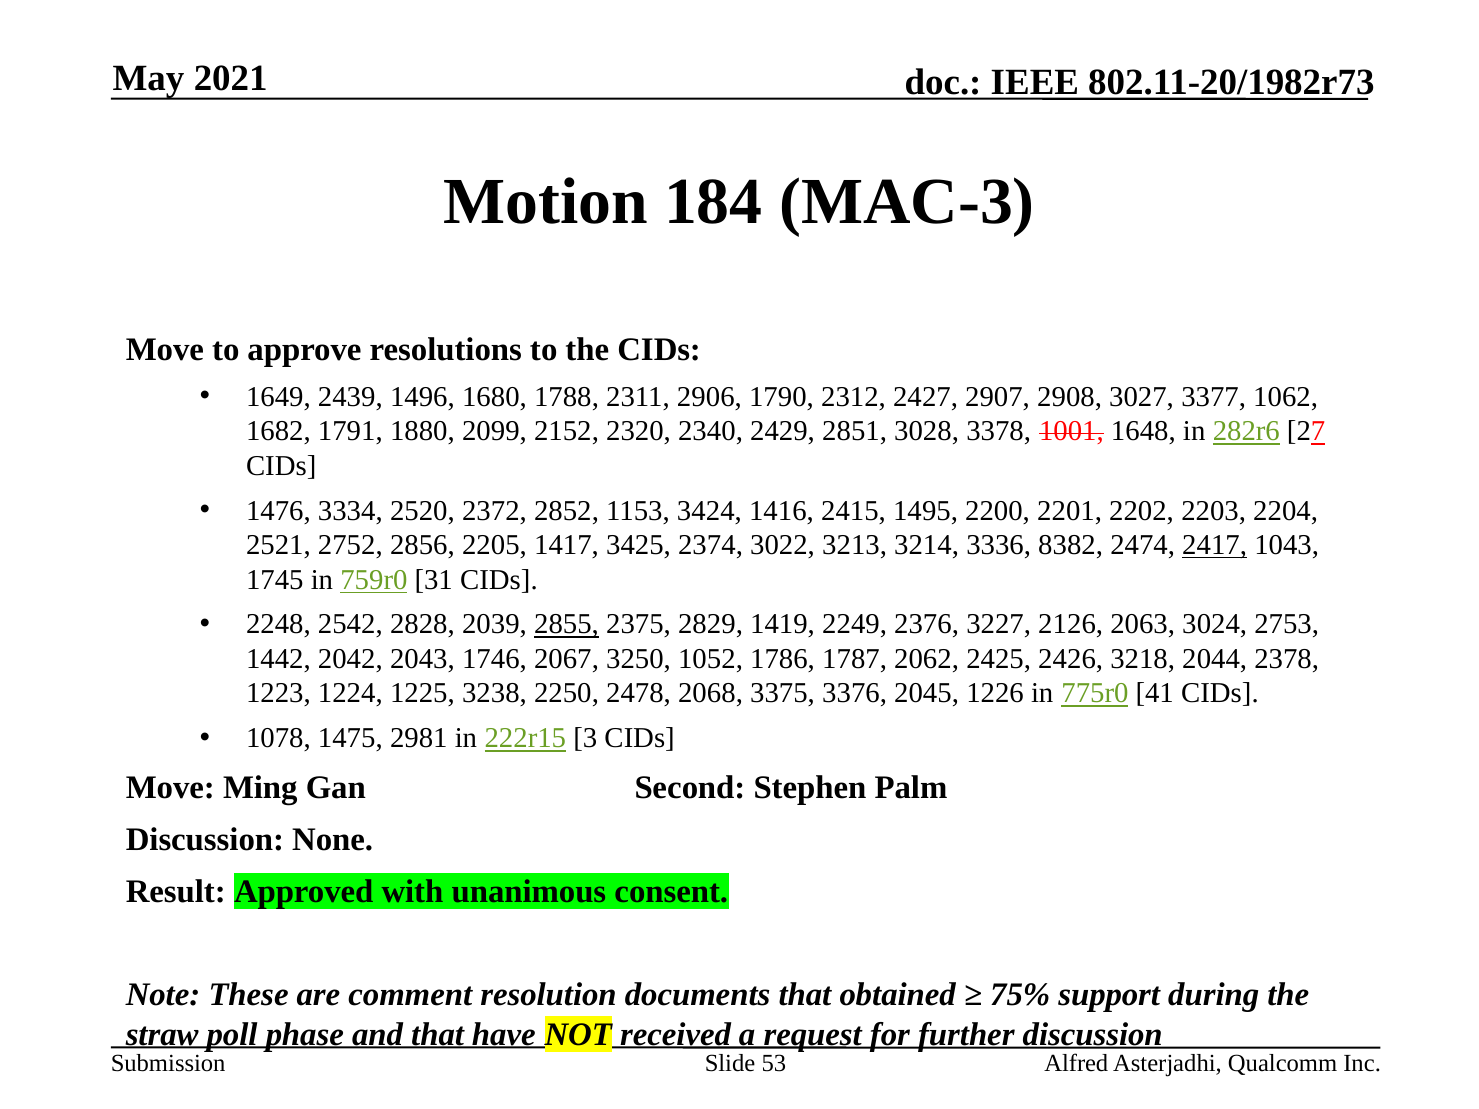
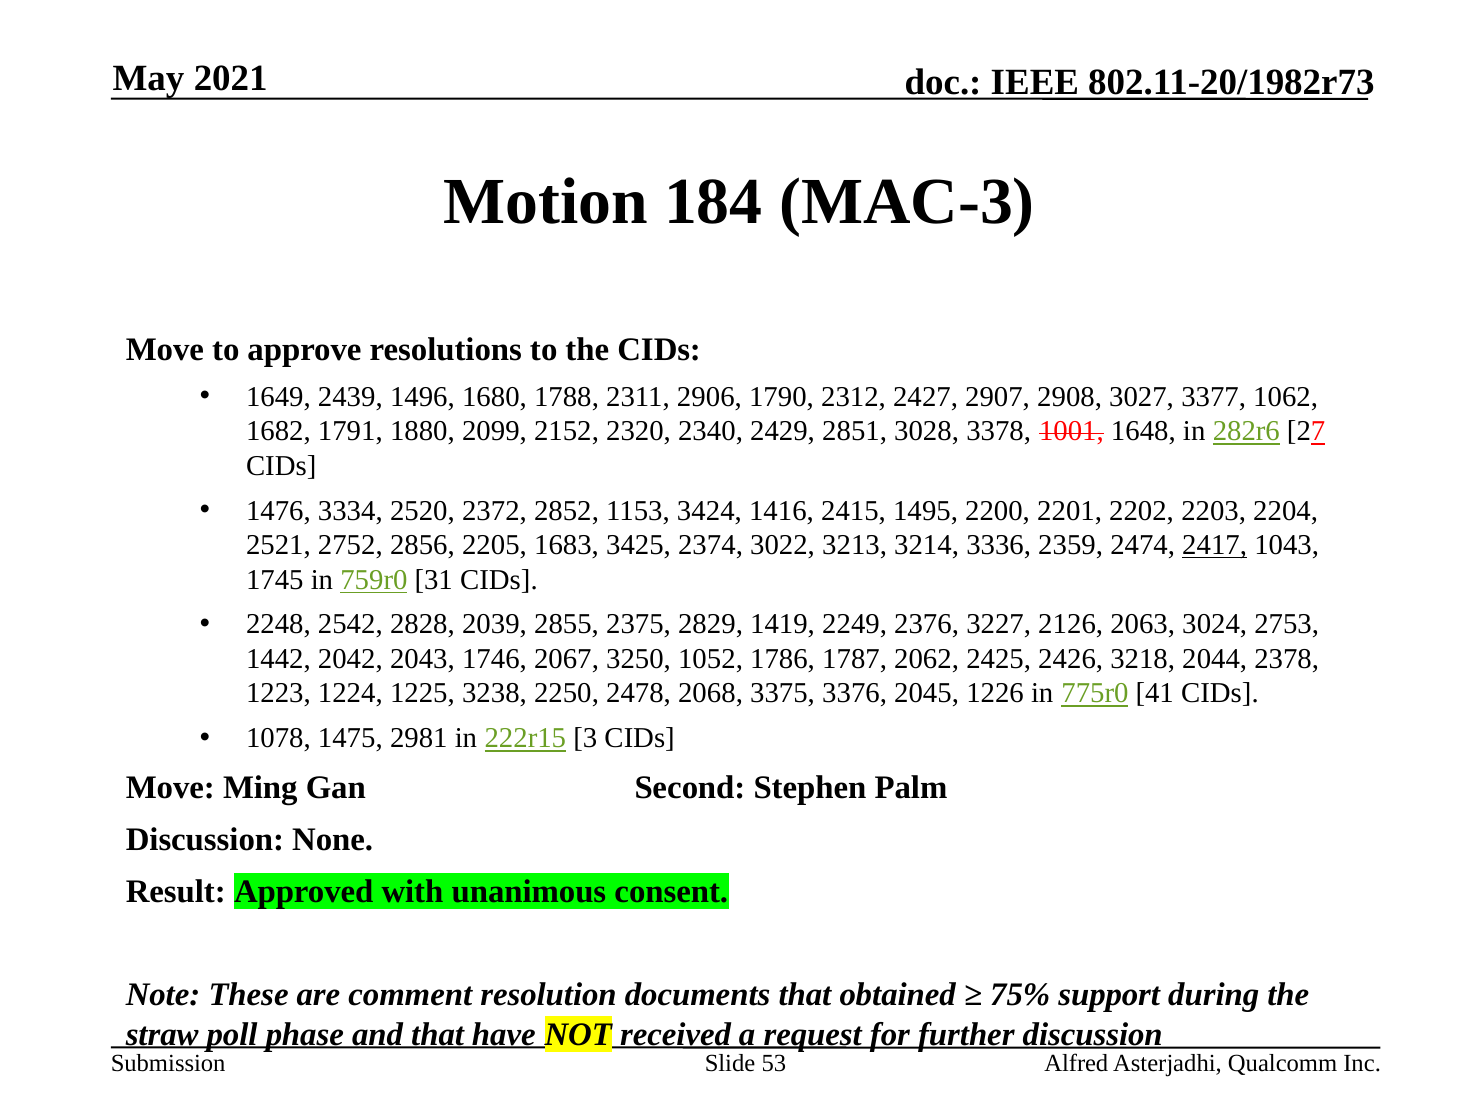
1417: 1417 -> 1683 (567, 545)
8382: 8382 -> 2359 (1071, 545)
2855 underline: present -> none (567, 624)
